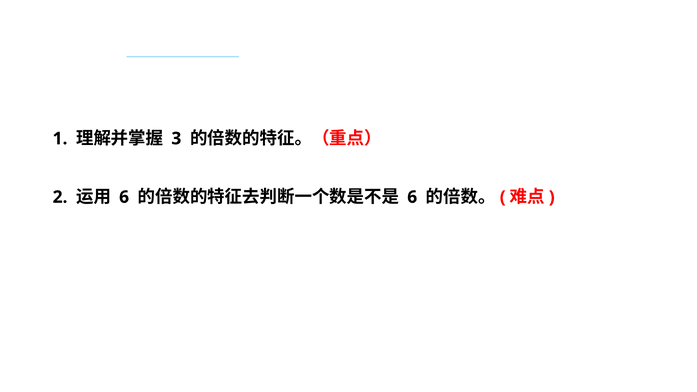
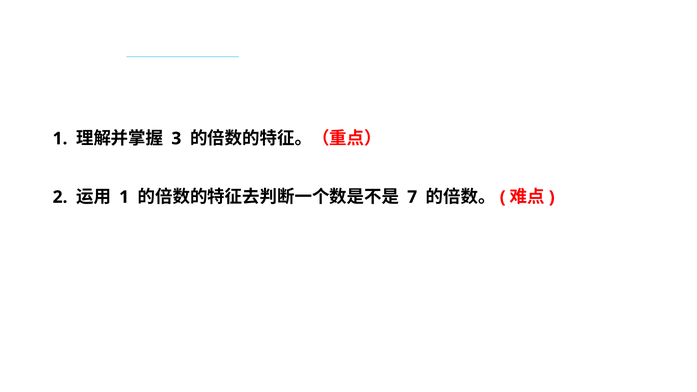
6: 6 -> 1 (124, 197)
6: 6 -> 7 (412, 197)
